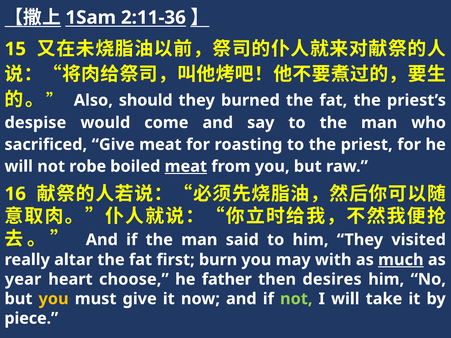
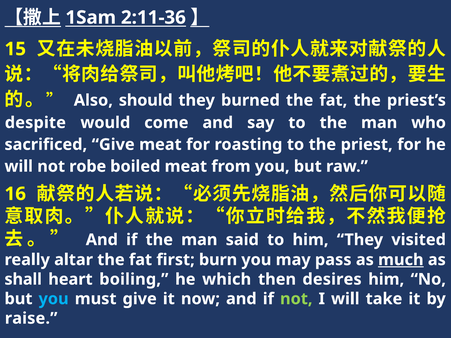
despise: despise -> despite (35, 123)
meat underline: present -> none (186, 167)
with: with -> pass (333, 260)
year: year -> shall (23, 280)
choose: choose -> boiling (134, 280)
father: father -> which (227, 280)
you colour: yellow -> light blue (54, 299)
piece: piece -> raise (31, 319)
